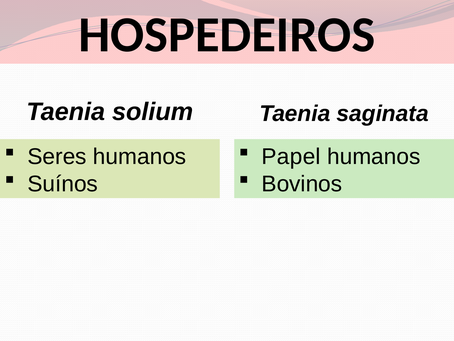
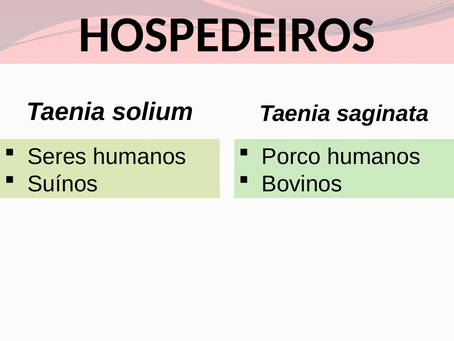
Papel: Papel -> Porco (291, 156)
